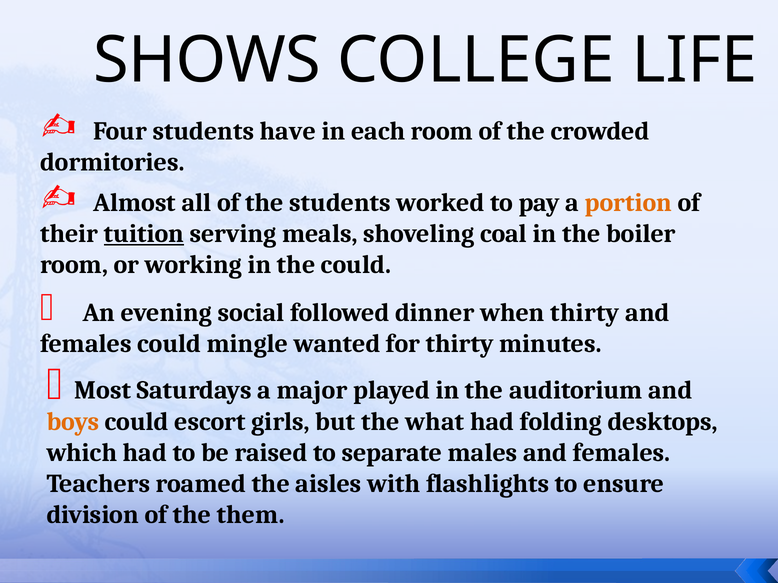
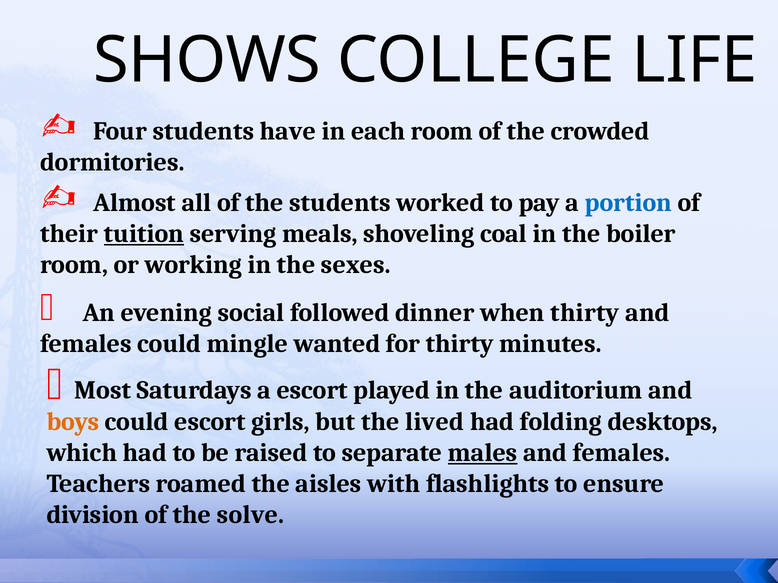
portion colour: orange -> blue (628, 203)
the could: could -> sexes (356, 265)
a major: major -> escort (312, 391)
what: what -> lived (435, 422)
males underline: none -> present (483, 453)
them: them -> solve (251, 515)
